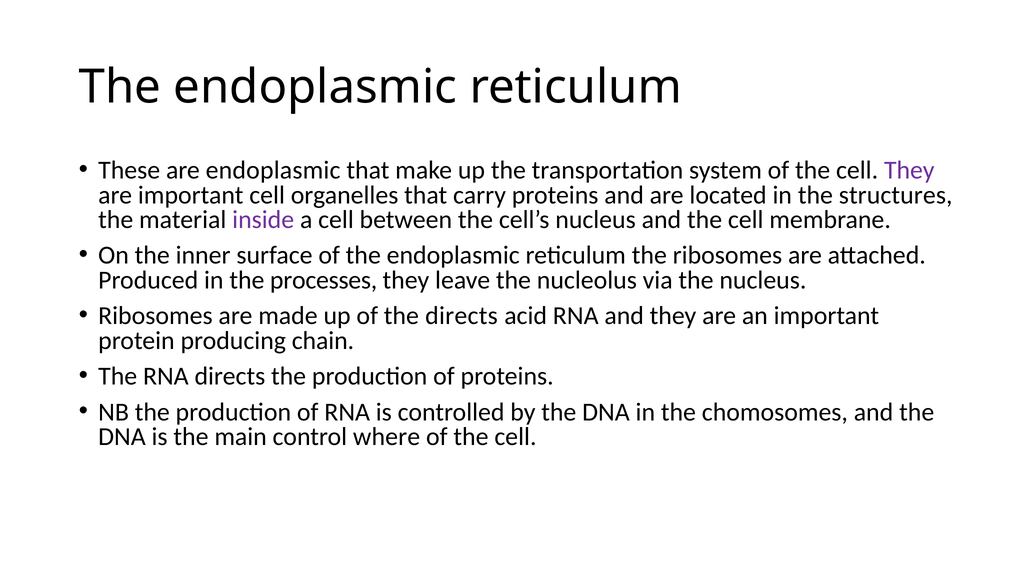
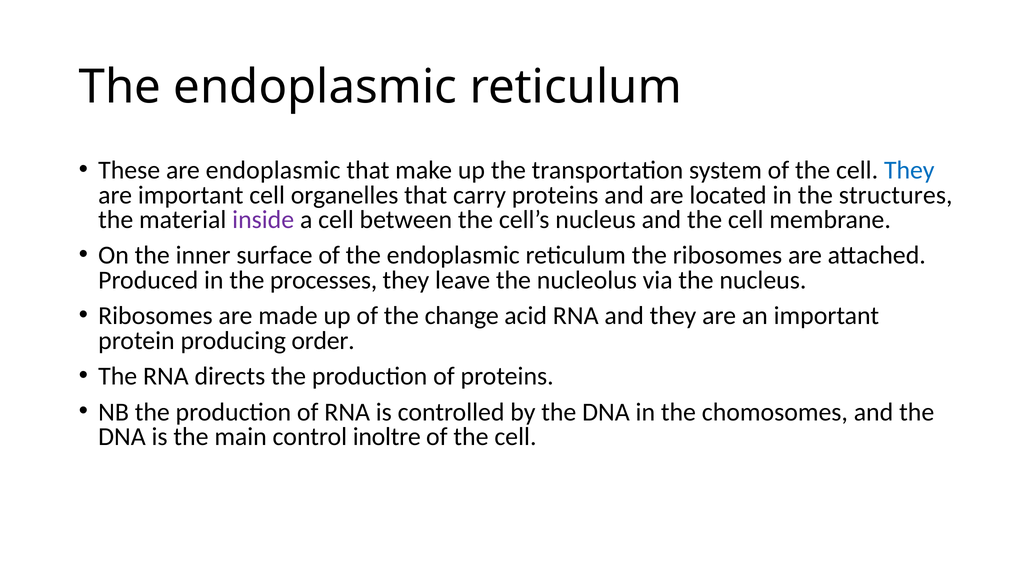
They colour: purple -> blue (909, 170)
the directs: directs -> change (462, 316)
chain: chain -> order (323, 340)
where: where -> inoltre (387, 437)
